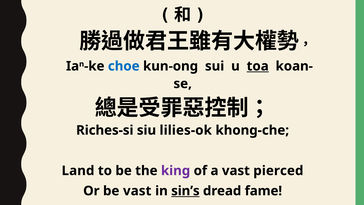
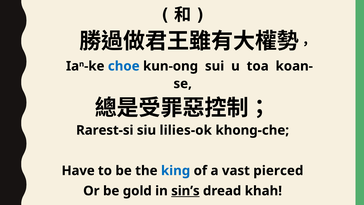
toa underline: present -> none (258, 66)
Riches-si: Riches-si -> Rarest-si (105, 130)
Land: Land -> Have (78, 170)
king colour: purple -> blue (176, 170)
be vast: vast -> gold (137, 191)
fame: fame -> khah (263, 191)
